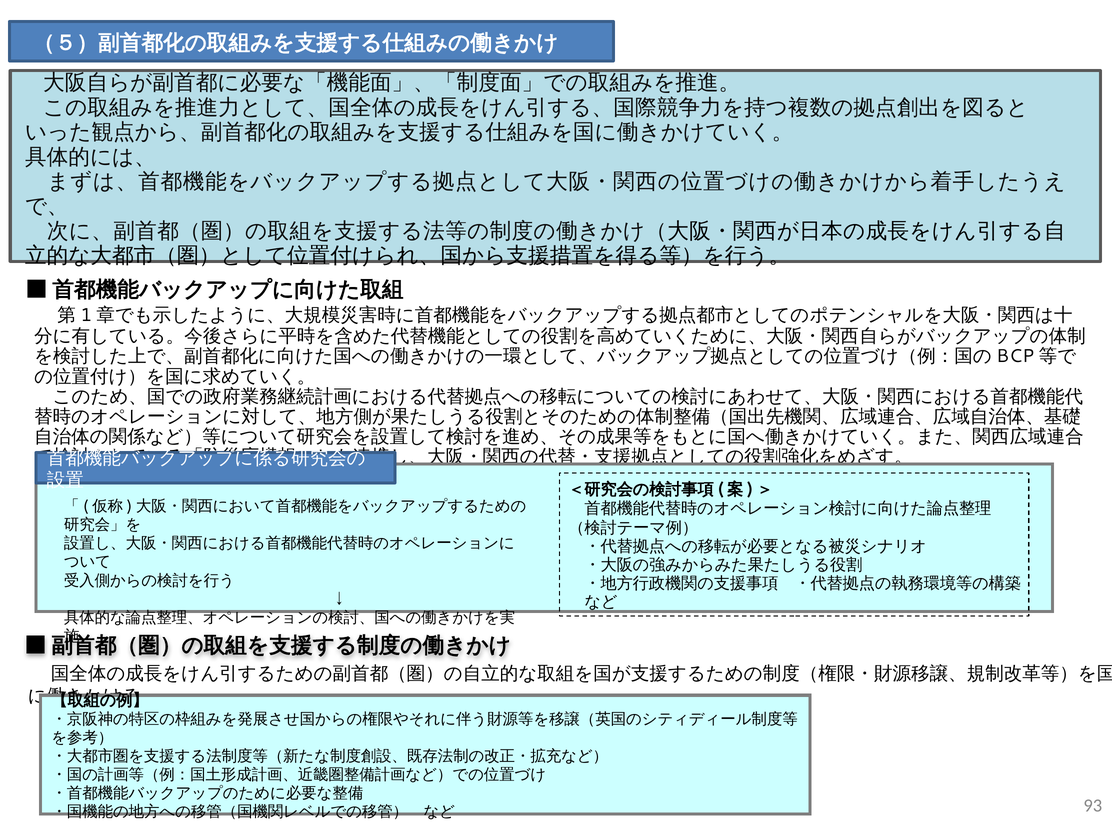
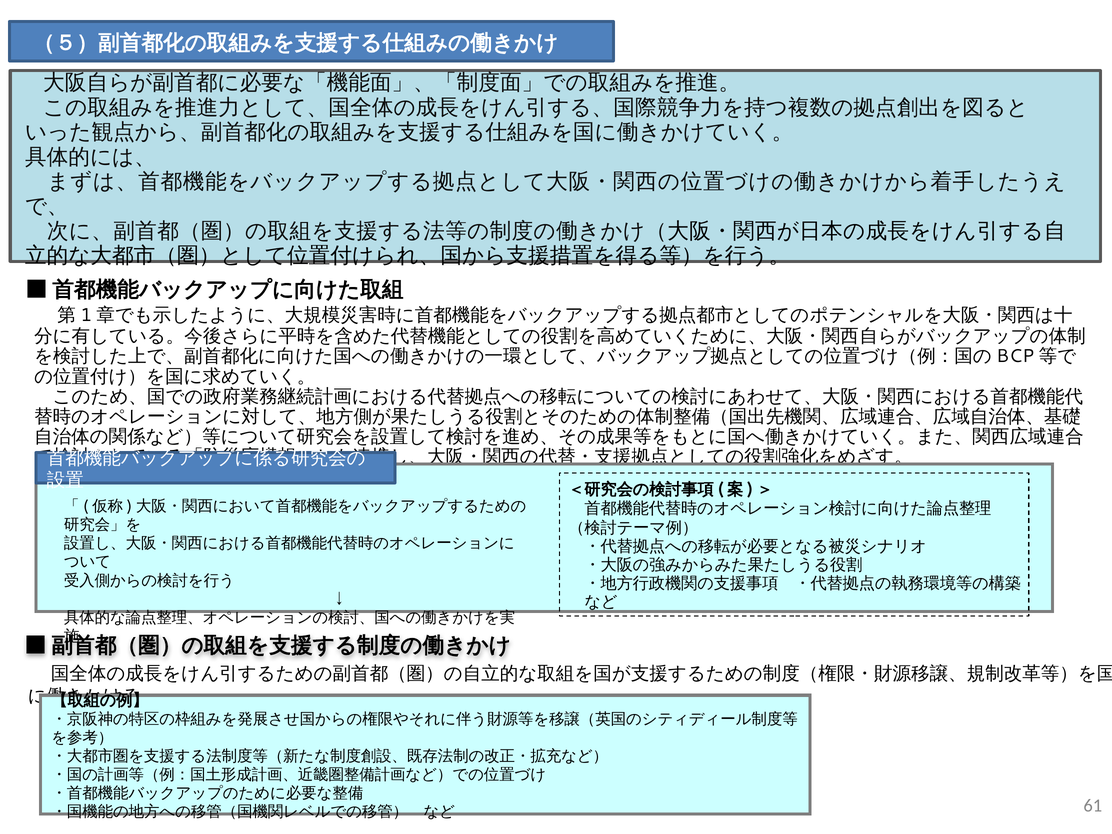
93: 93 -> 61 (1093, 806)
